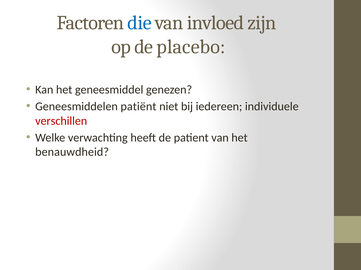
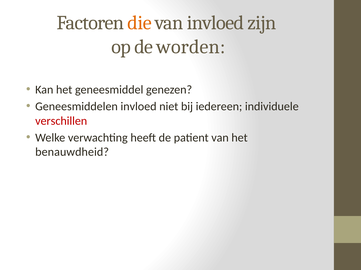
die colour: blue -> orange (140, 23)
placebo: placebo -> worden (191, 47)
Geneesmiddelen patiënt: patiënt -> invloed (139, 107)
